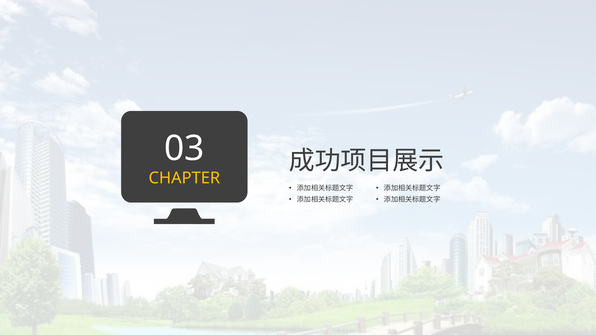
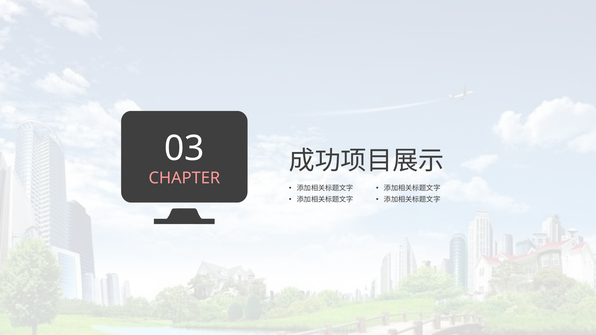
CHAPTER colour: yellow -> pink (184, 178)
